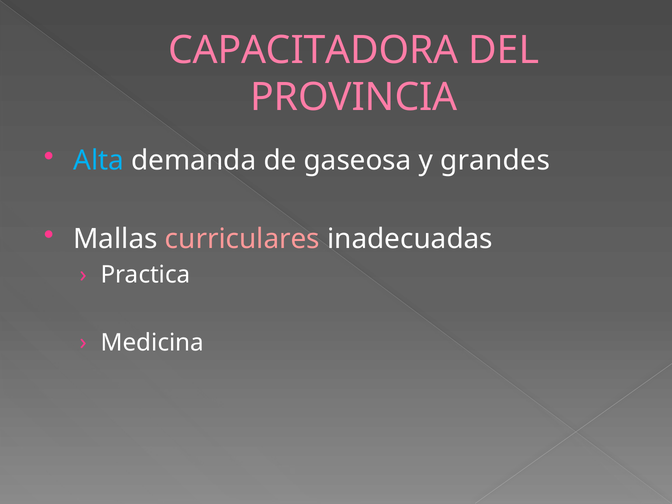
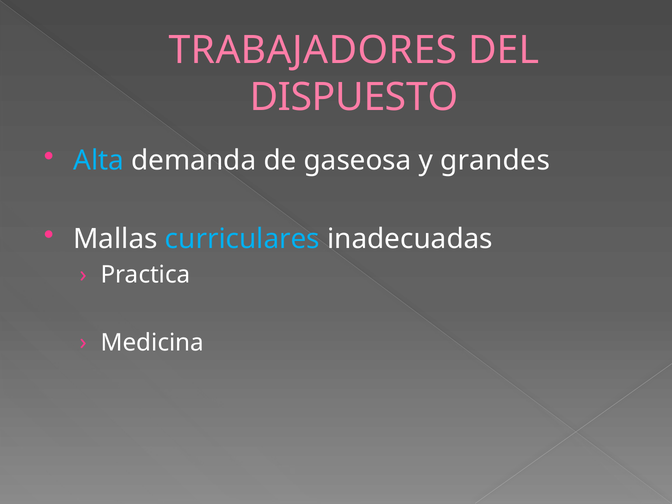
CAPACITADORA: CAPACITADORA -> TRABAJADORES (313, 50)
PROVINCIA: PROVINCIA -> DISPUESTO (354, 97)
curriculares colour: pink -> light blue (242, 239)
